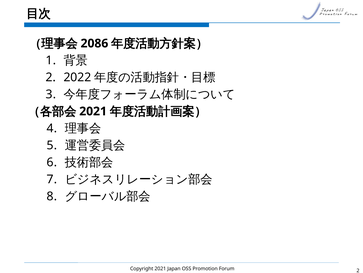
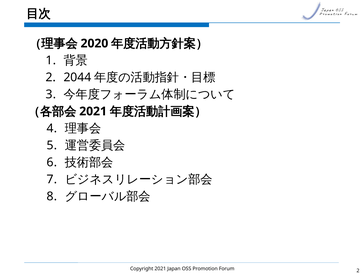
2086: 2086 -> 2020 (94, 43)
2022: 2022 -> 2044 (77, 77)
